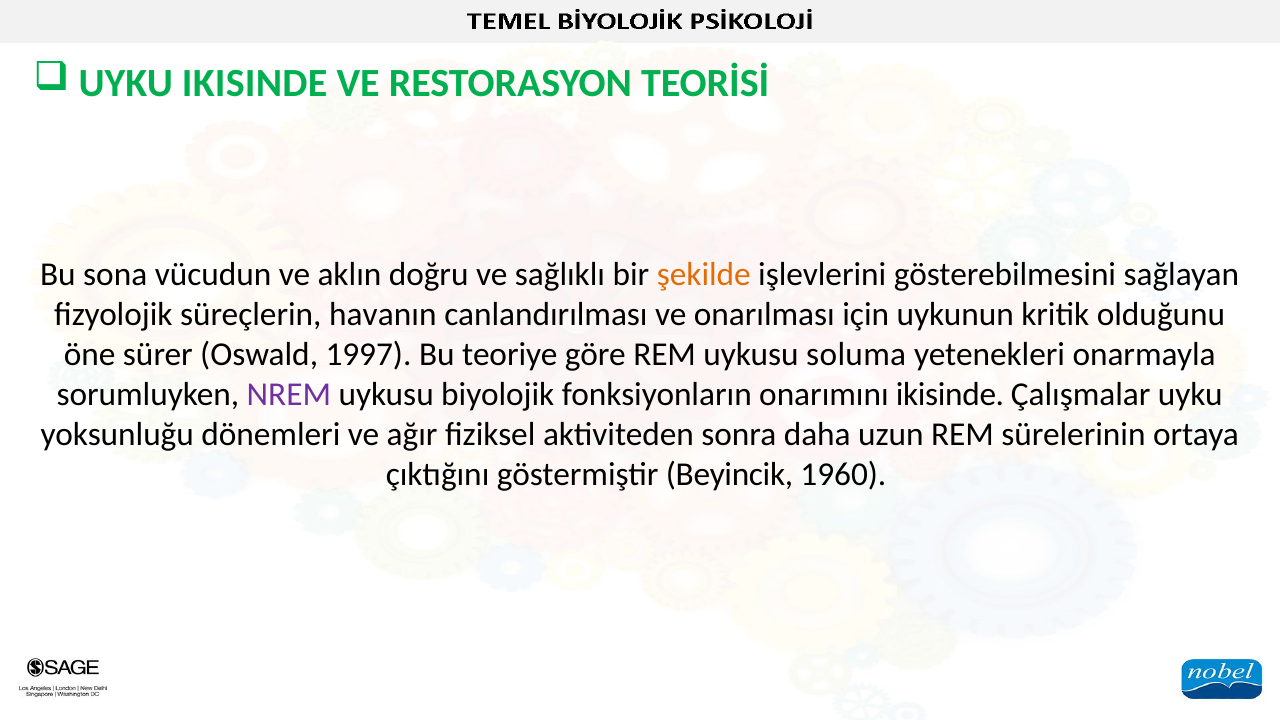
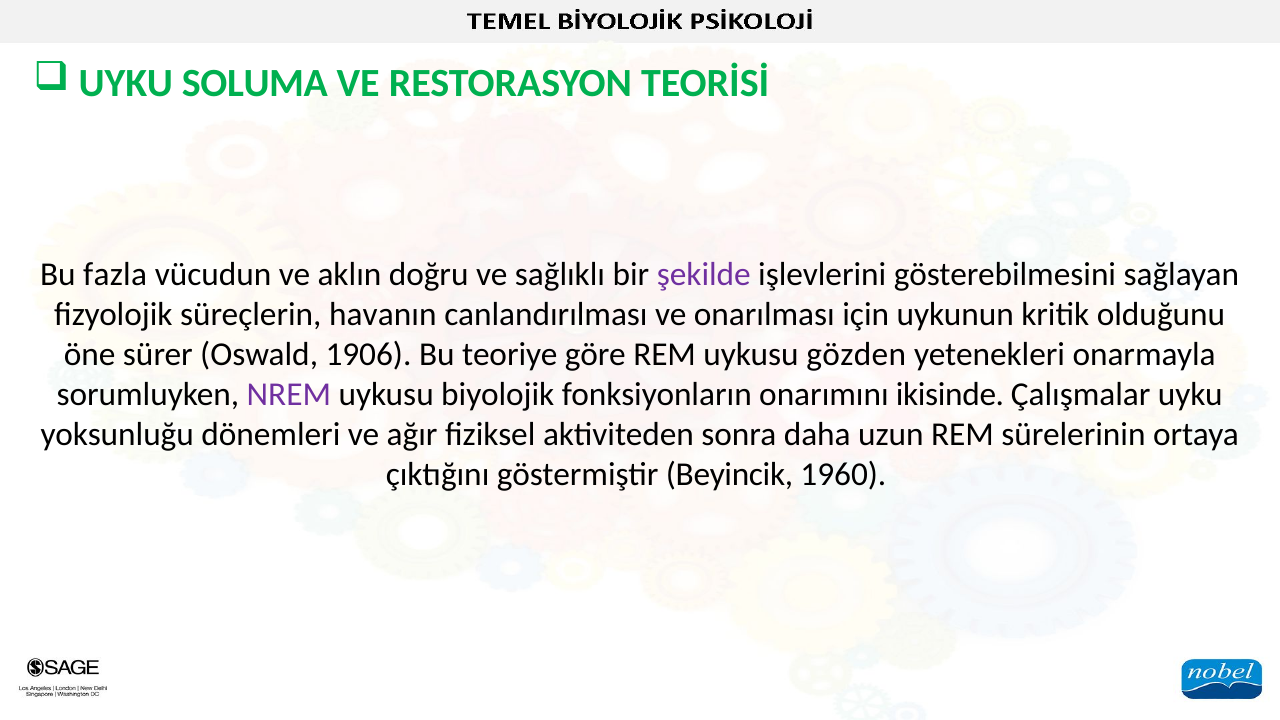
UYKU IKISINDE: IKISINDE -> SOLUMA (255, 84)
sona: sona -> fazla (115, 275)
şekilde colour: orange -> purple (704, 275)
1997: 1997 -> 1906 (368, 355)
soluma: soluma -> gözden (856, 355)
